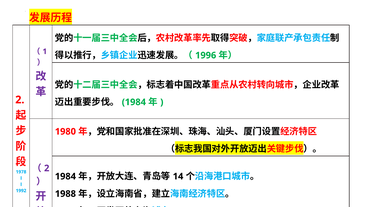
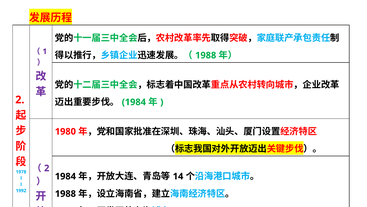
1996: 1996 -> 1988 (206, 55)
